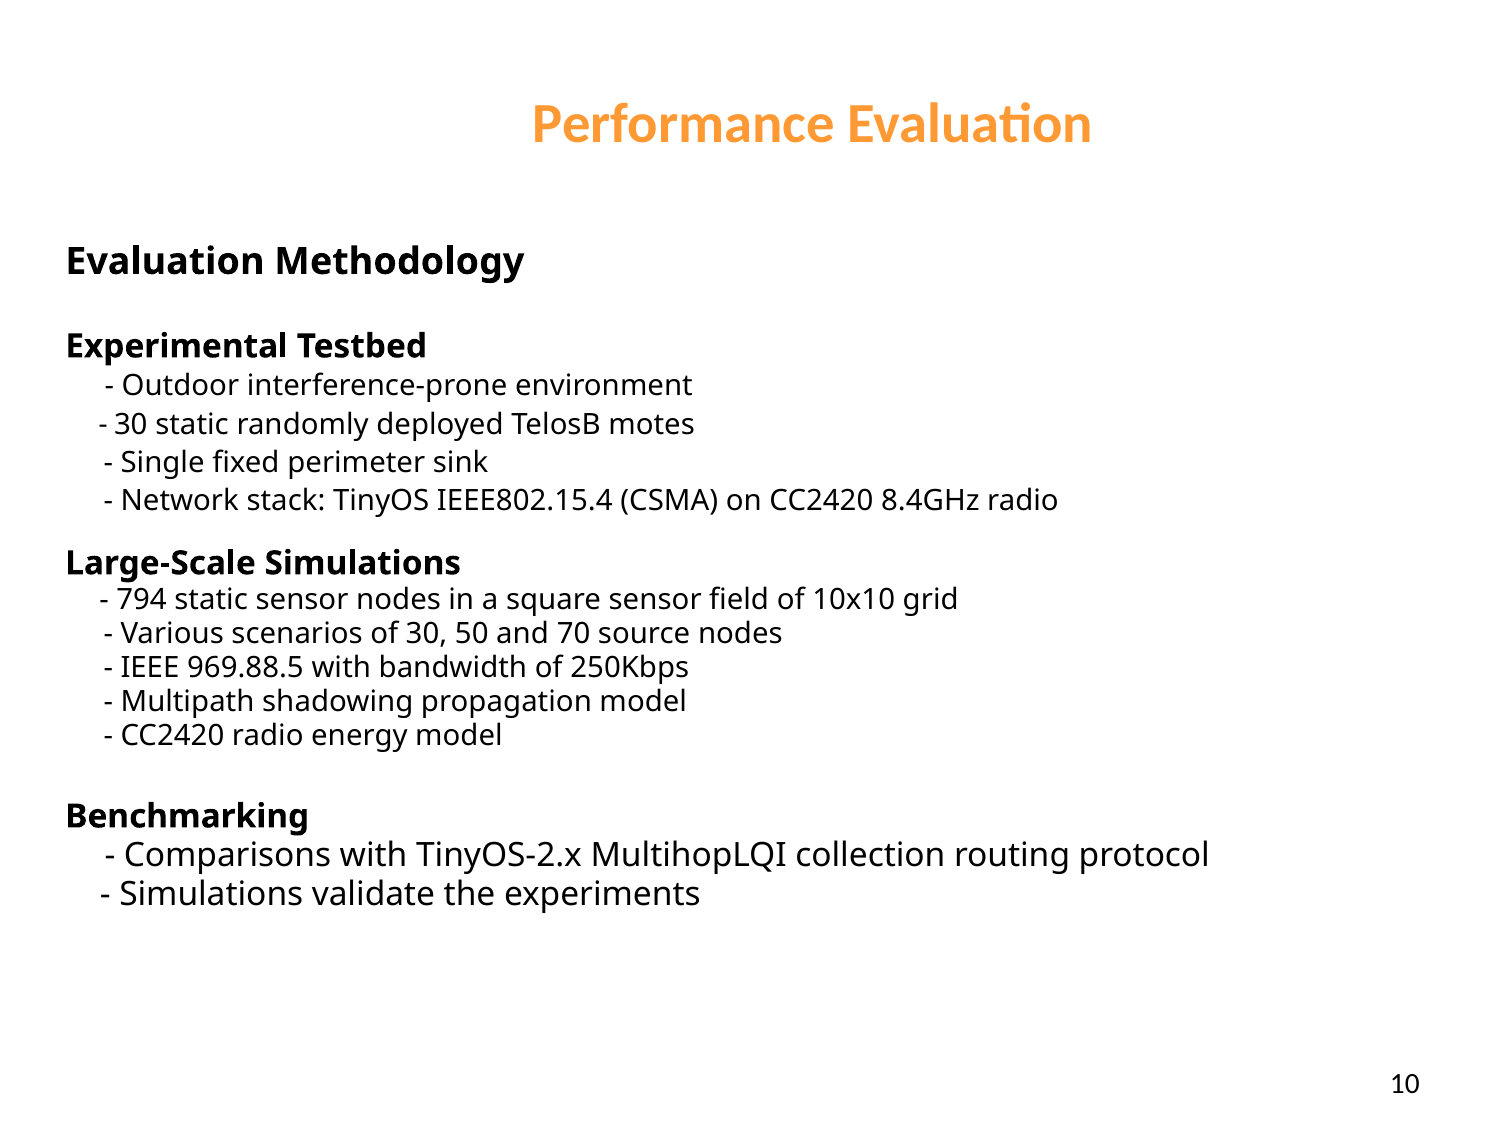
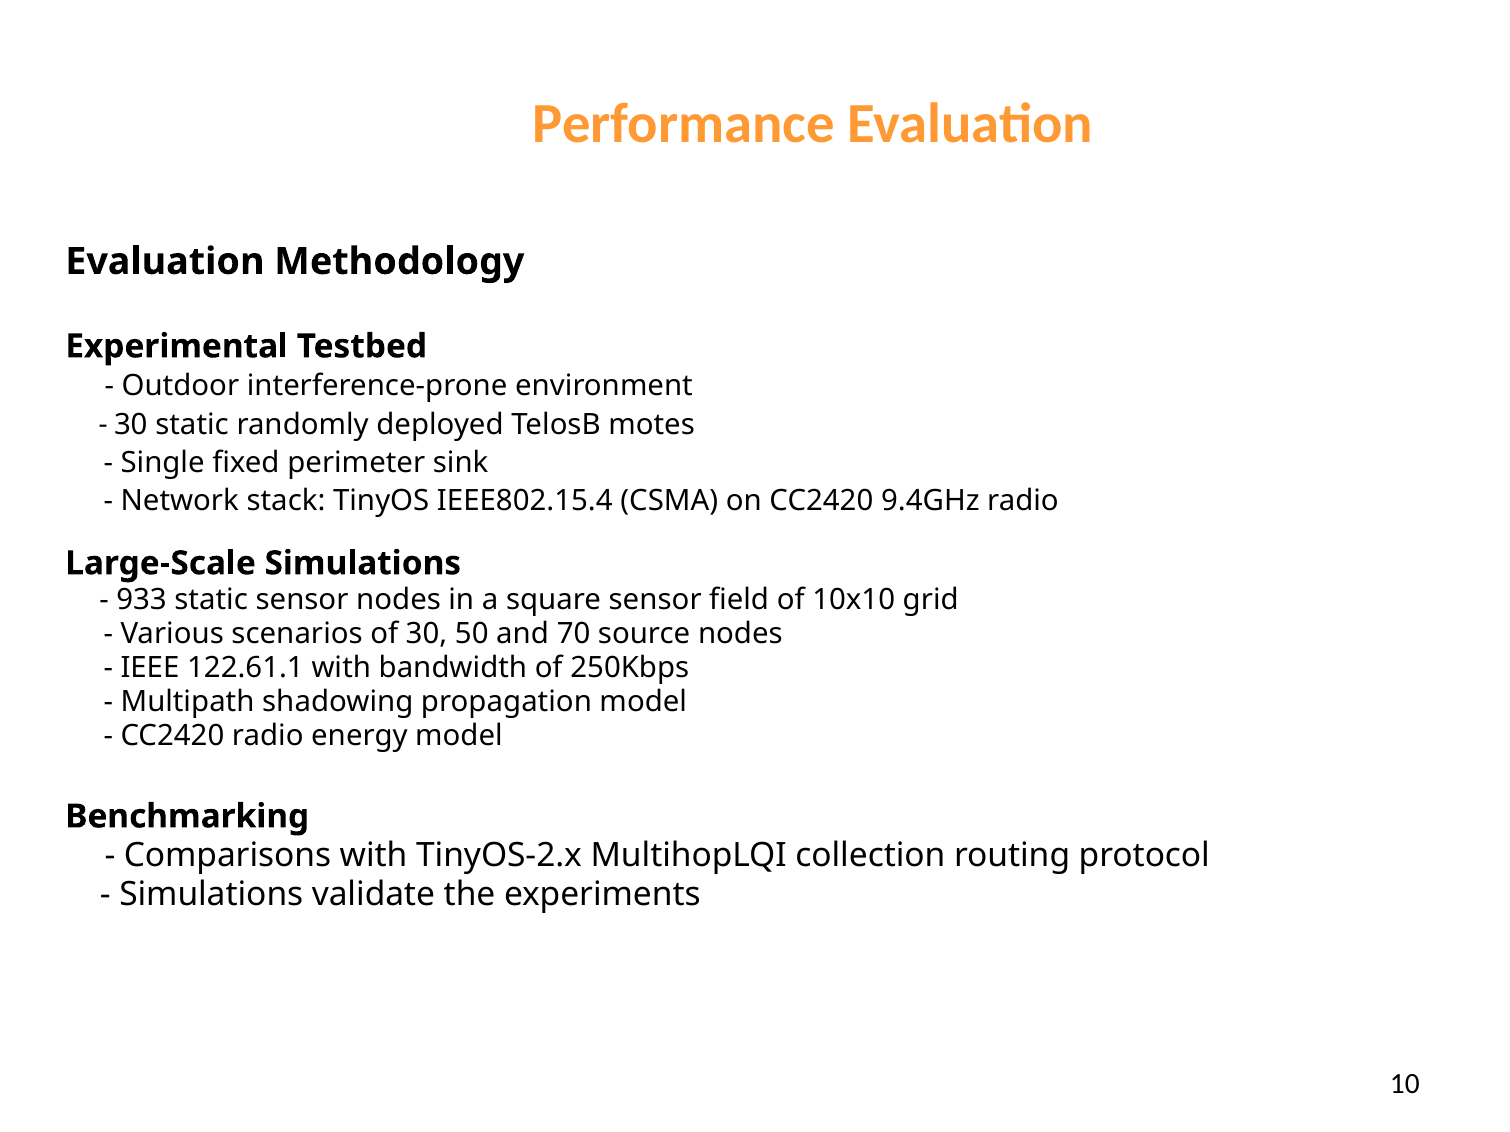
8.4GHz: 8.4GHz -> 9.4GHz (930, 501)
794: 794 -> 933 (142, 600)
969.88.5: 969.88.5 -> 122.61.1 (245, 668)
